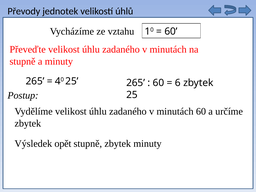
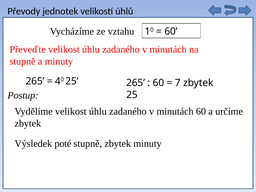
6: 6 -> 7 (178, 83)
Výsledek opět: opět -> poté (63, 144)
